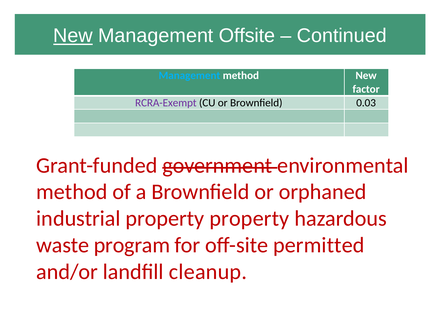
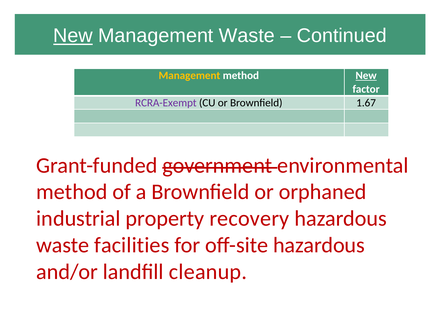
Management Offsite: Offsite -> Waste (247, 36)
Management colour: light blue -> yellow (189, 76)
New underline: none -> present (366, 76)
0.03: 0.03 -> 1.67 (366, 103)
property property: property -> recovery (249, 219)
program: program -> facilities (132, 245)
off-site permitted: permitted -> hazardous (319, 245)
